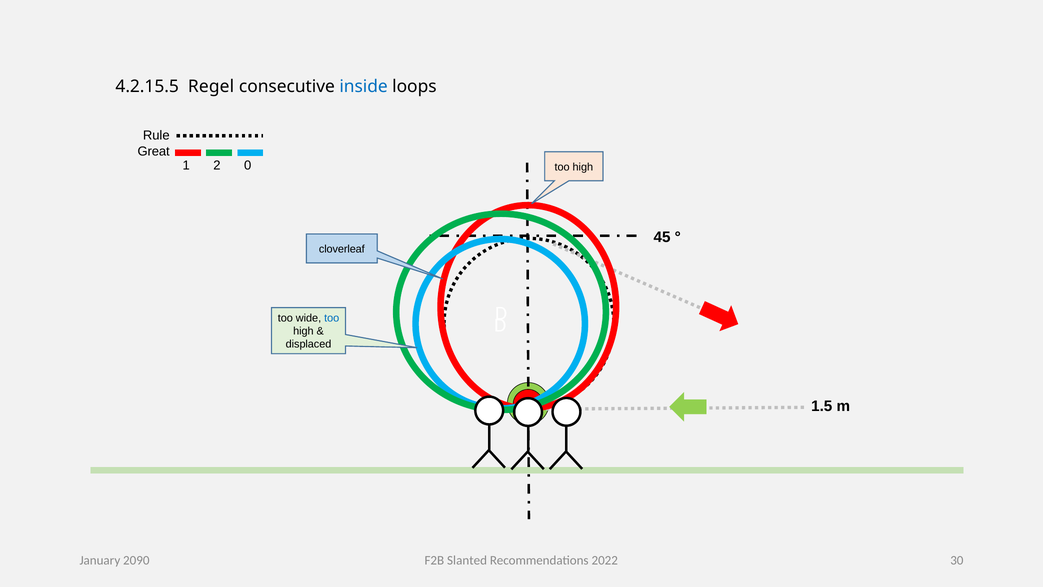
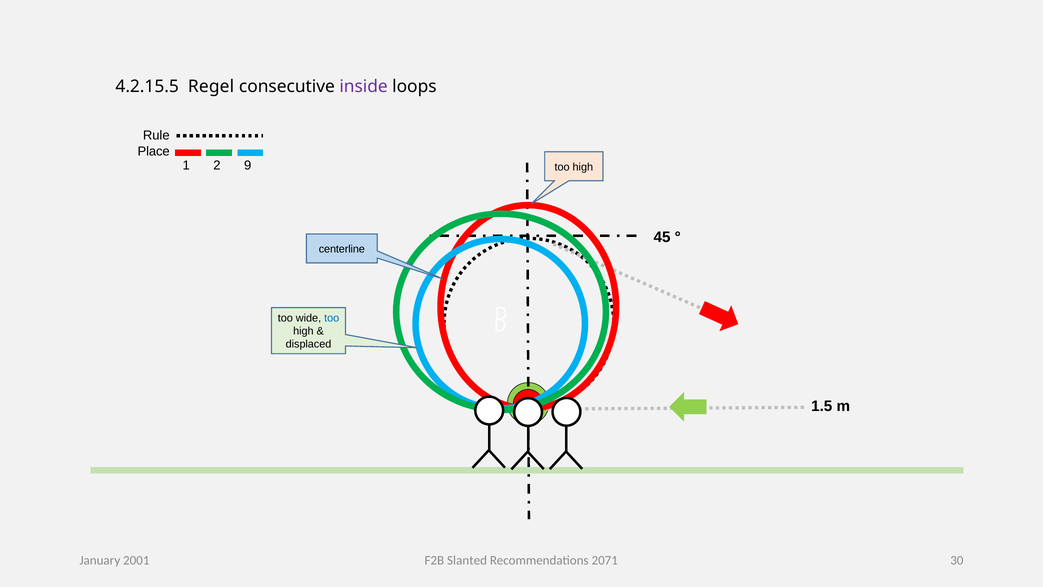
inside colour: blue -> purple (364, 86)
Great: Great -> Place (154, 151)
0: 0 -> 9 (248, 165)
cloverleaf: cloverleaf -> centerline (342, 249)
2022: 2022 -> 2071 (605, 560)
2090: 2090 -> 2001 (136, 560)
